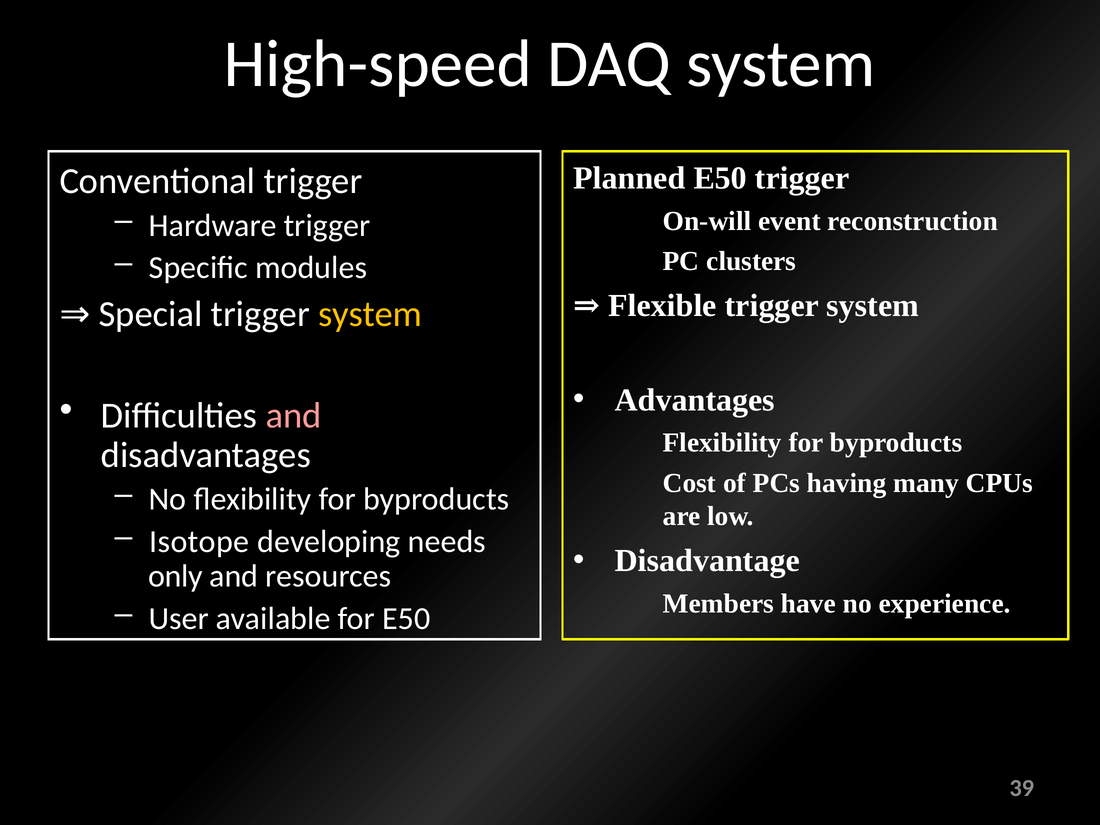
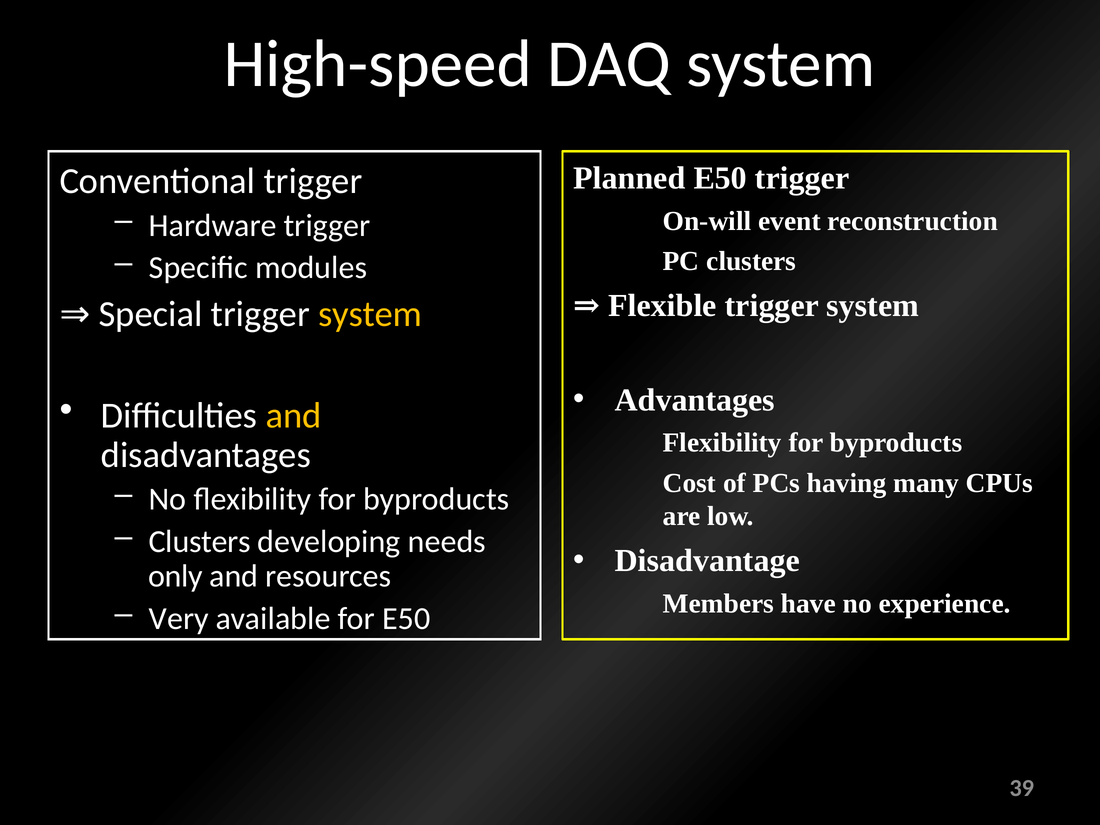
and colour: pink -> yellow (294, 416)
Isotope: Isotope -> Clusters (200, 542)
User: User -> Very (179, 619)
